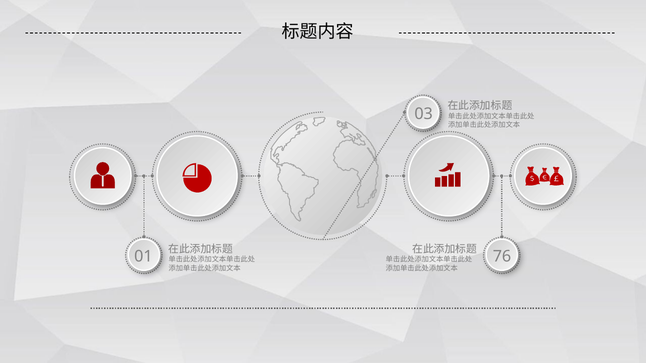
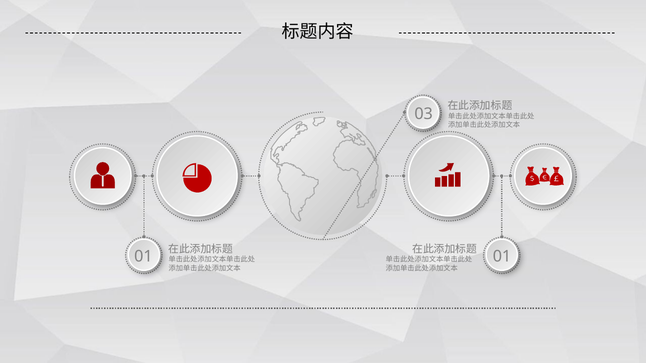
01 76: 76 -> 01 (502, 257)
